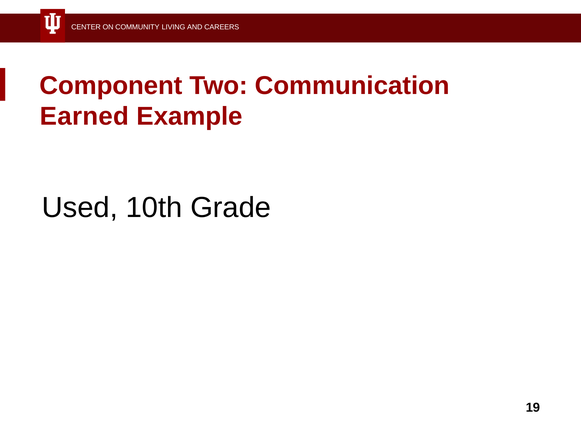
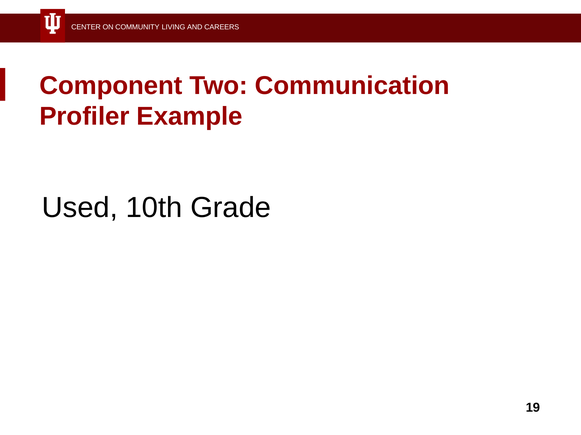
Earned: Earned -> Profiler (85, 117)
